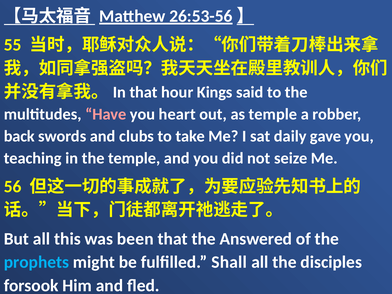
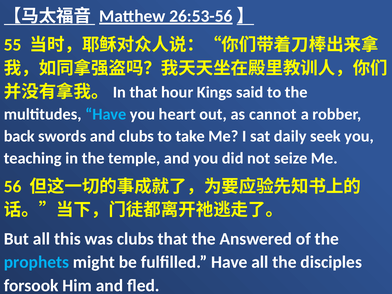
Have colour: pink -> light blue (106, 114)
as temple: temple -> cannot (273, 114)
gave: gave -> seek (326, 136)
was been: been -> clubs (135, 239)
fulfilled Shall: Shall -> Have (229, 262)
